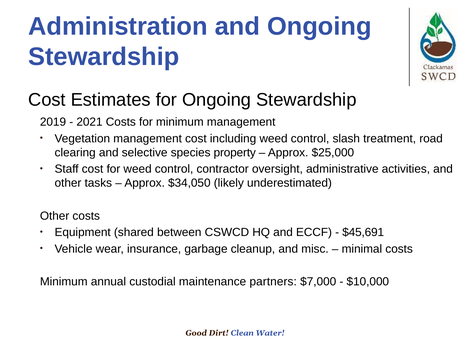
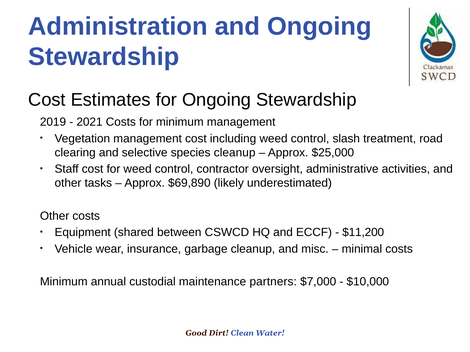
species property: property -> cleanup (235, 153)
$34,050: $34,050 -> $69,890 (189, 183)
$45,691: $45,691 -> $11,200 (363, 233)
